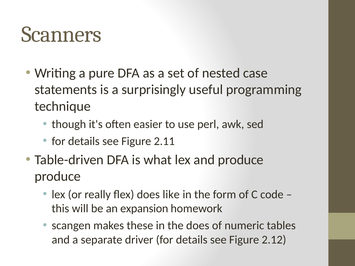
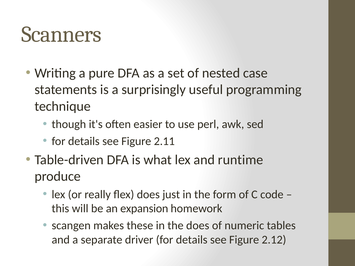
and produce: produce -> runtime (241, 160)
like: like -> just (171, 195)
